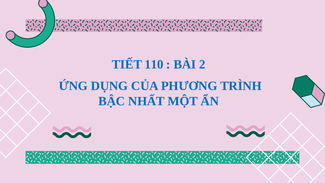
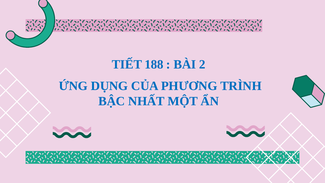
110: 110 -> 188 (154, 64)
